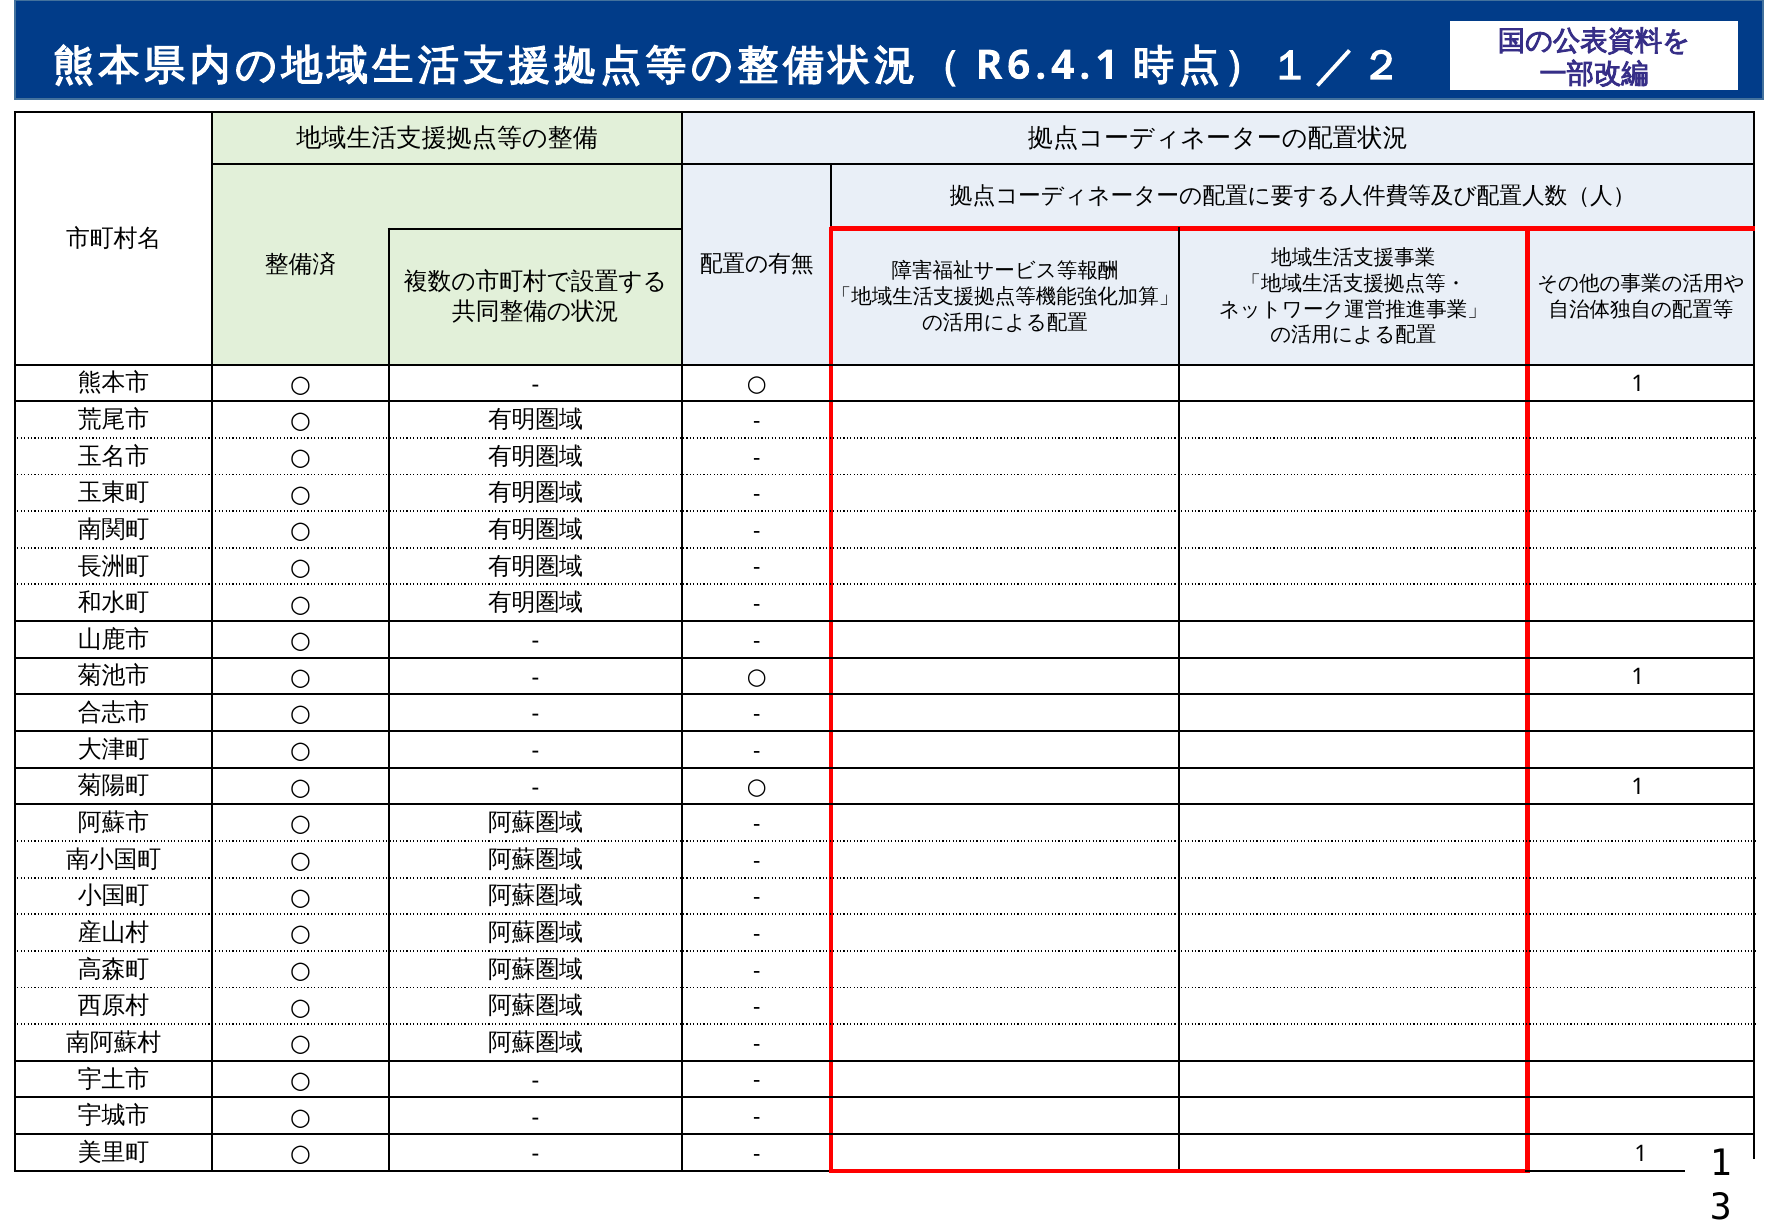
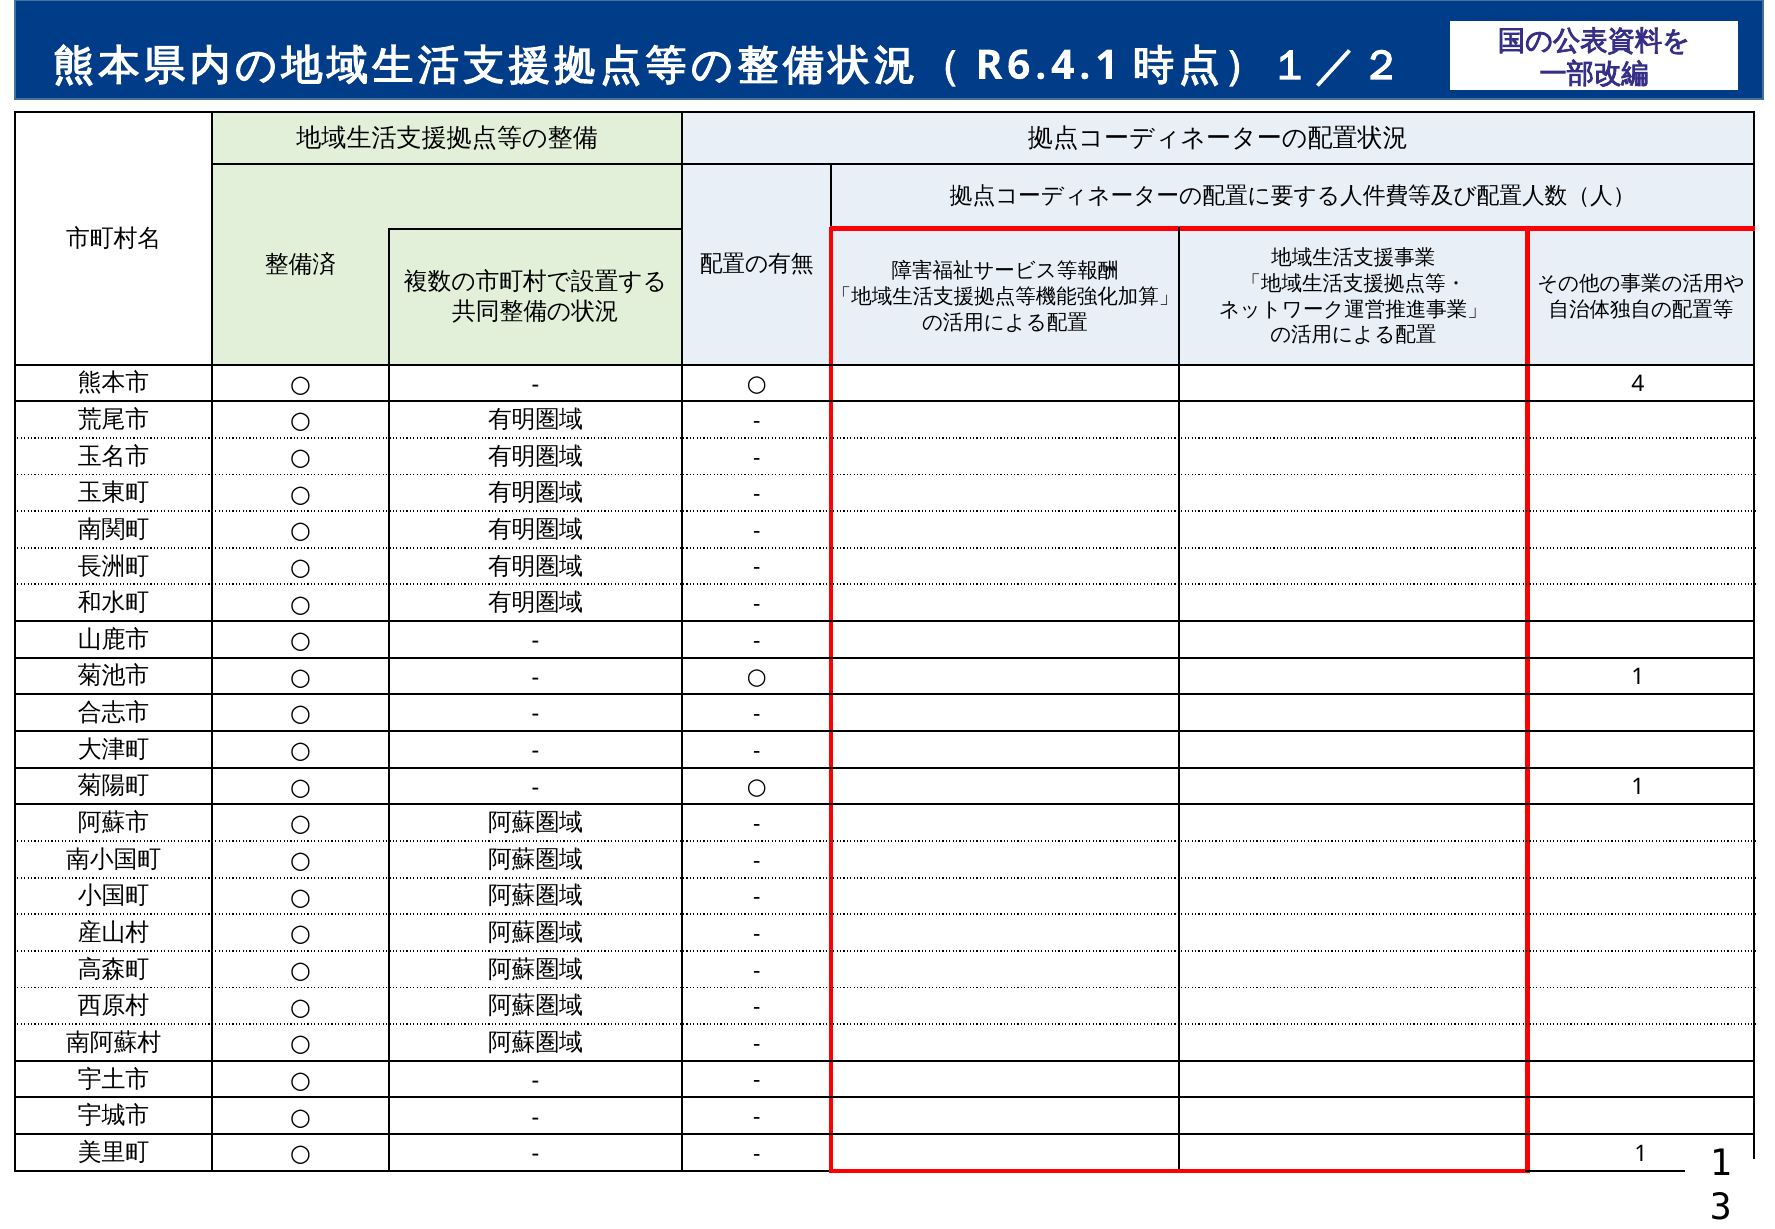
1: 1 -> 4 (1638, 384)
